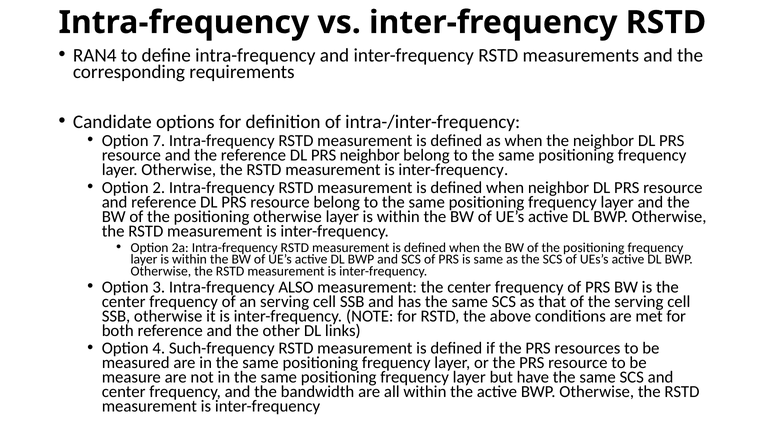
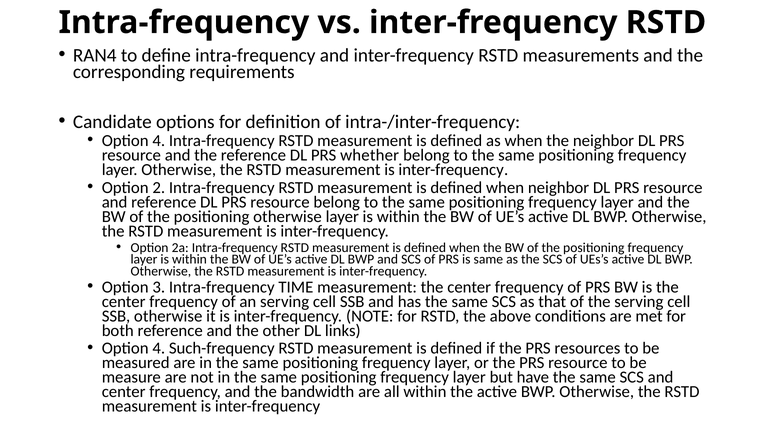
7: 7 -> 4 (159, 141)
PRS neighbor: neighbor -> whether (370, 155)
ALSO: ALSO -> TIME (296, 287)
